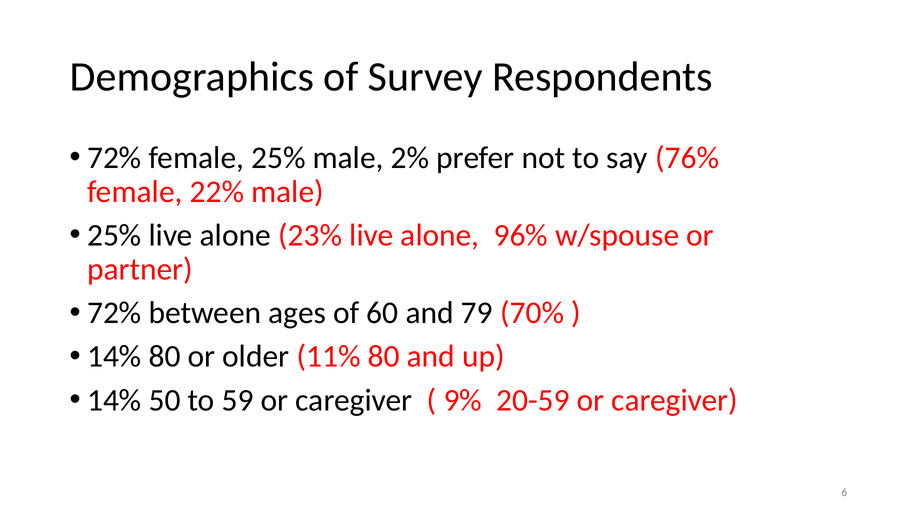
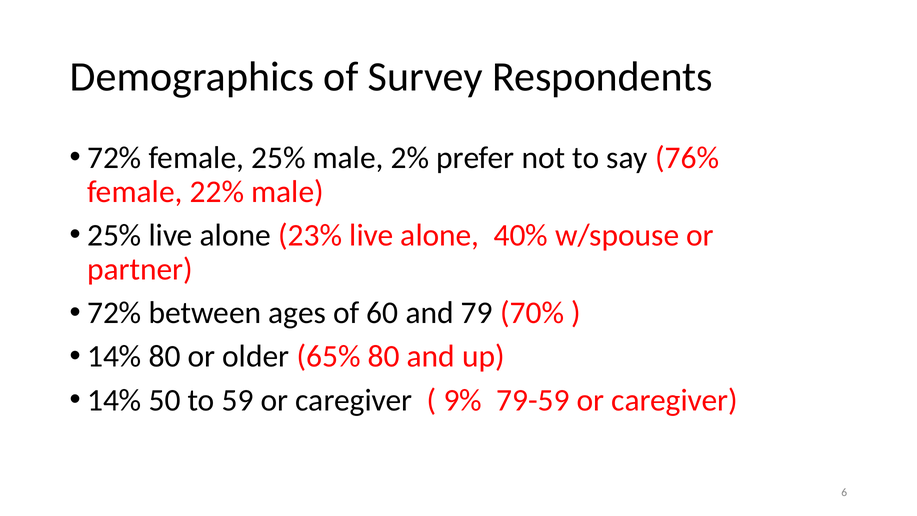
96%: 96% -> 40% (521, 235)
11%: 11% -> 65% (329, 356)
20-59: 20-59 -> 79-59 (533, 400)
